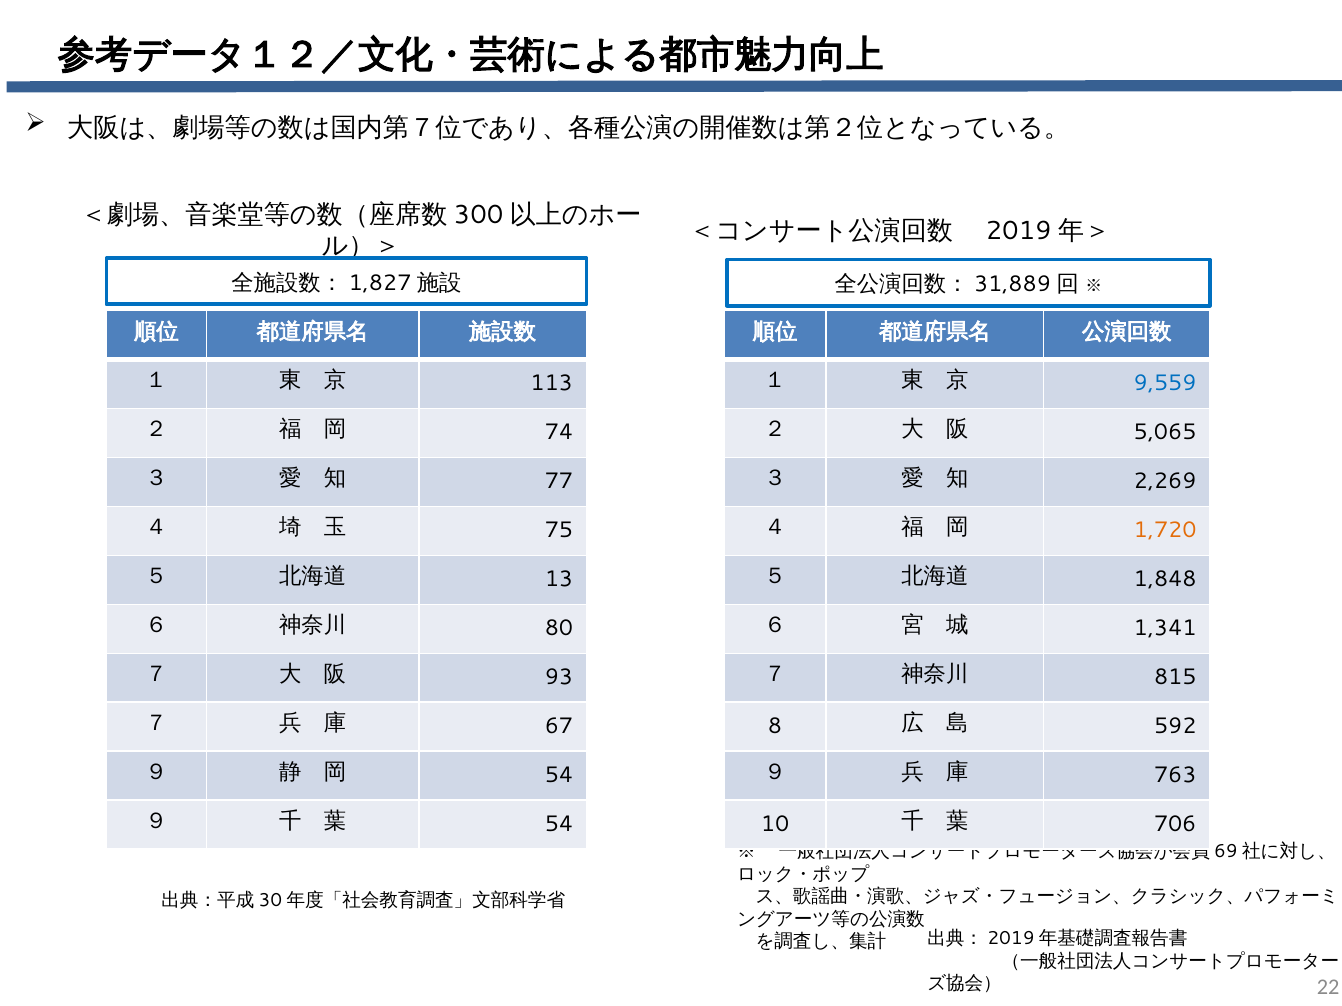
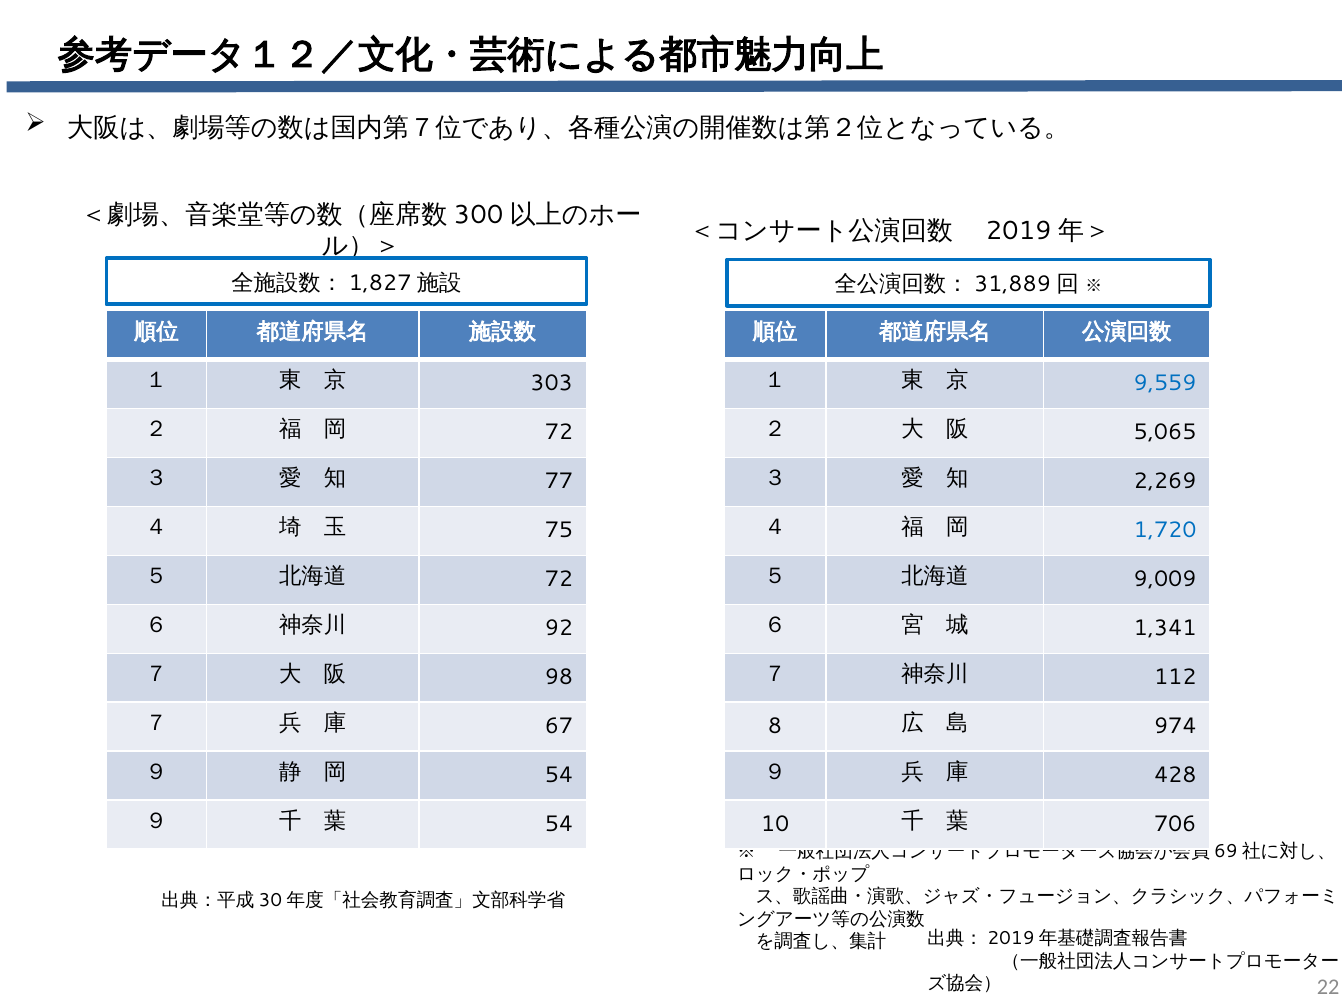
113: 113 -> 303 (552, 383)
74: 74 -> 72 (559, 432)
1,720 colour: orange -> blue (1165, 530)
13: 13 -> 72 (559, 579)
1,848: 1,848 -> 9,009 (1165, 579)
80: 80 -> 92 (559, 628)
93: 93 -> 98 (559, 677)
815: 815 -> 112 (1175, 677)
592: 592 -> 974 (1175, 726)
763: 763 -> 428 (1175, 775)
